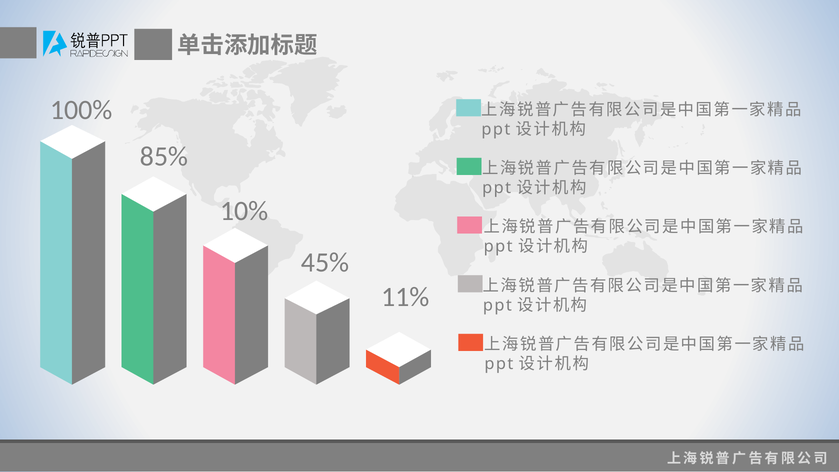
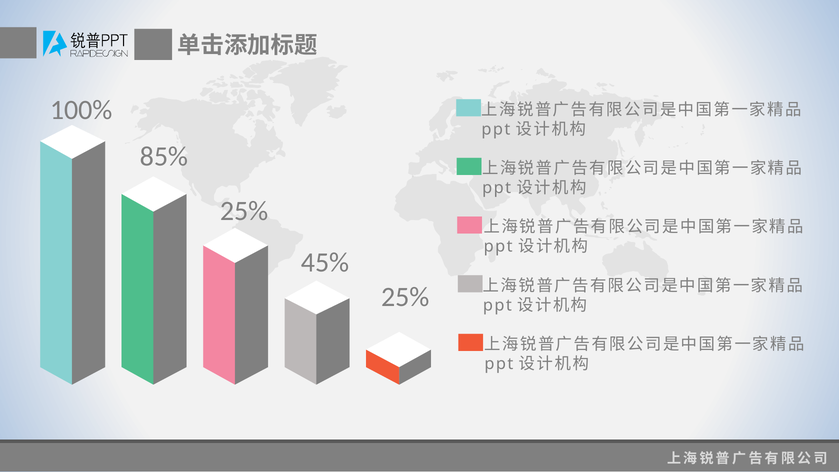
10%: 10% -> 25% (244, 211)
11%: 11% -> 25% (405, 297)
